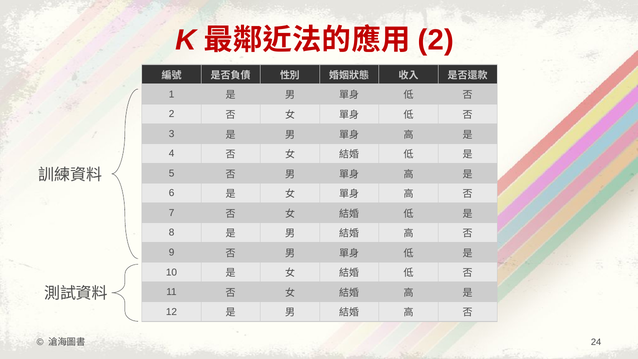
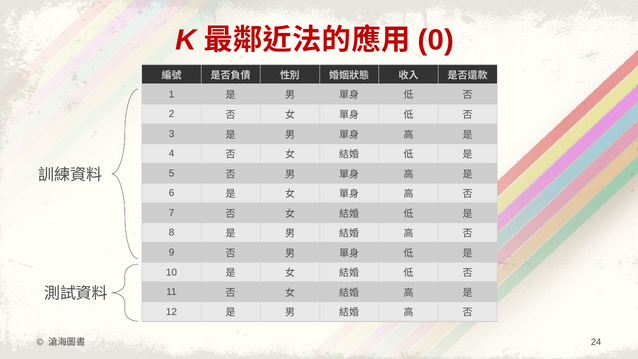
2: 2 -> 0 (436, 40)
